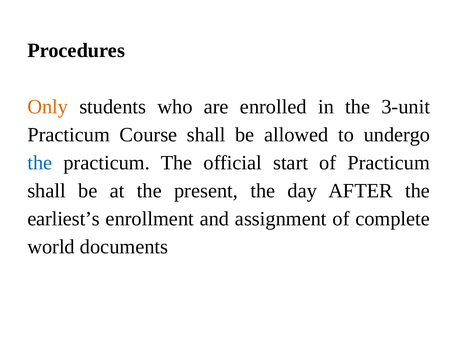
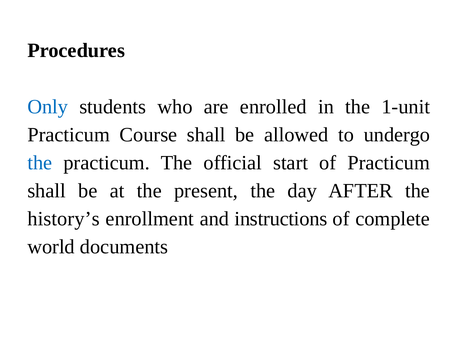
Only colour: orange -> blue (48, 107)
3-unit: 3-unit -> 1-unit (406, 107)
earliest’s: earliest’s -> history’s (64, 219)
assignment: assignment -> instructions (281, 219)
